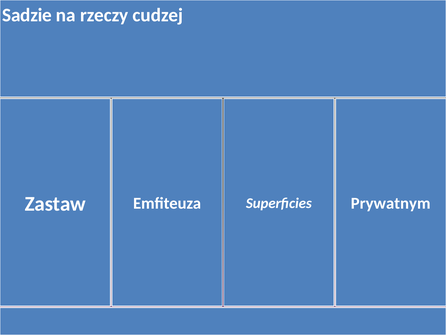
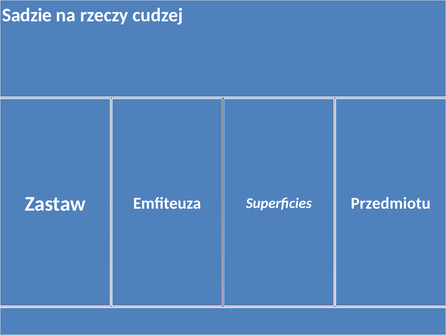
Prywatnym: Prywatnym -> Przedmiotu (391, 203)
